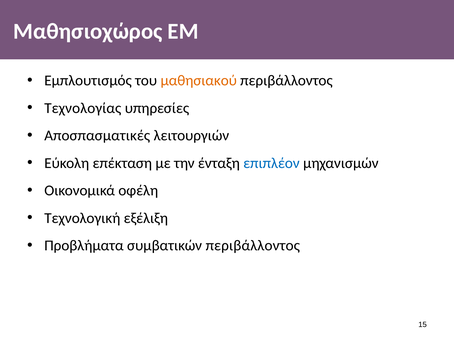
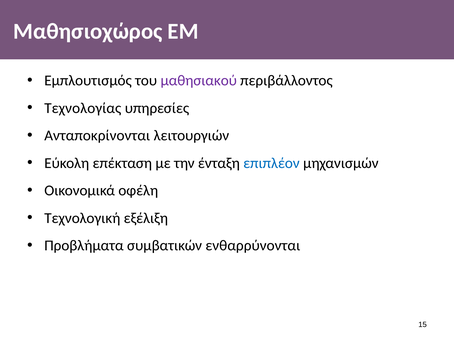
μαθησιακού colour: orange -> purple (199, 81)
Αποσπασματικές: Αποσπασματικές -> Ανταποκρίνονται (97, 136)
συμβατικών περιβάλλοντος: περιβάλλοντος -> ενθαρρύνονται (253, 246)
